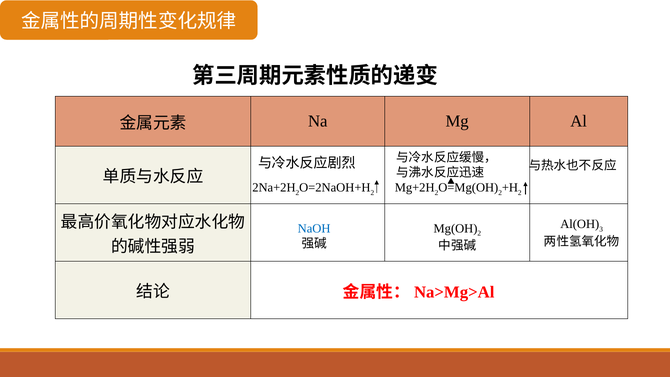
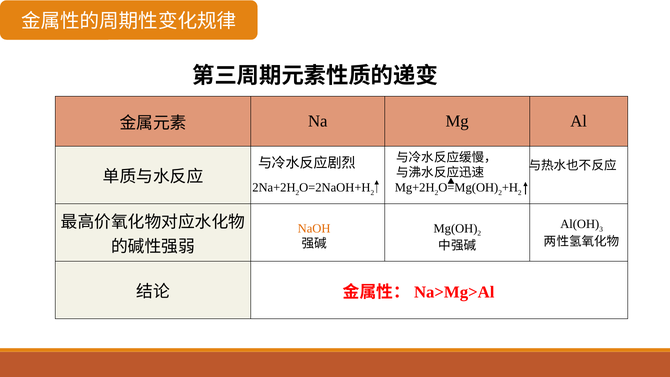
NaOH colour: blue -> orange (314, 229)
